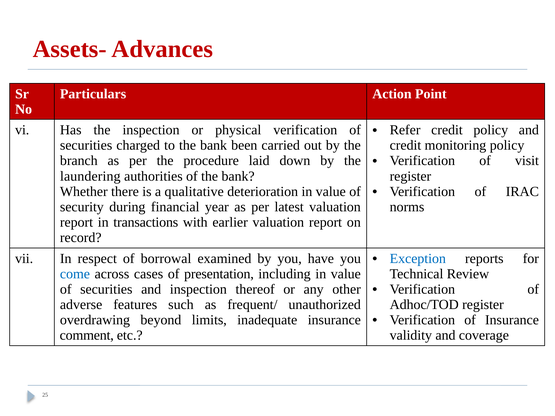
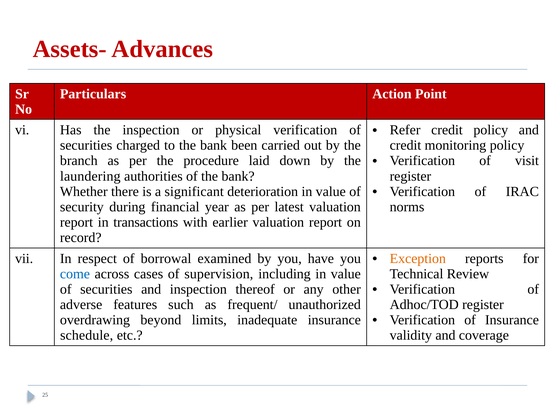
qualitative: qualitative -> significant (194, 192)
Exception colour: blue -> orange (418, 259)
presentation: presentation -> supervision (219, 274)
comment: comment -> schedule (87, 335)
